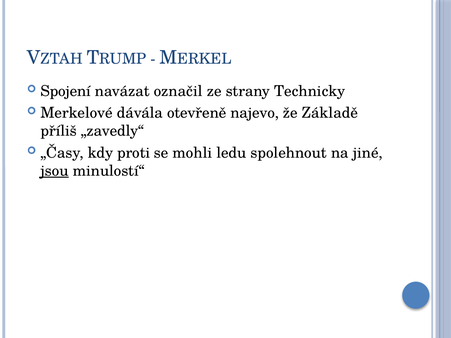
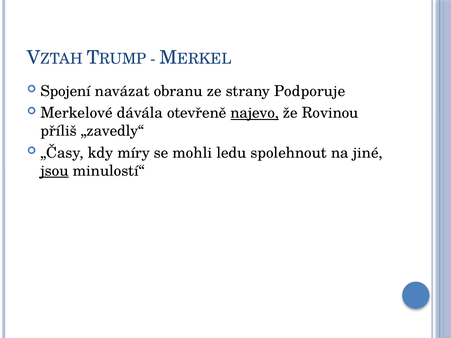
označil: označil -> obranu (178, 91)
Technicky: Technicky -> Podporuje (310, 91)
najevo underline: none -> present (255, 113)
Základě: Základě -> Rovinou (330, 113)
proti: proti -> míry (134, 153)
